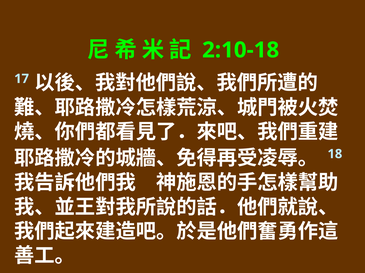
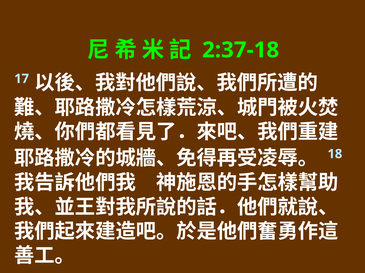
2:10-18: 2:10-18 -> 2:37-18 (241, 50)
